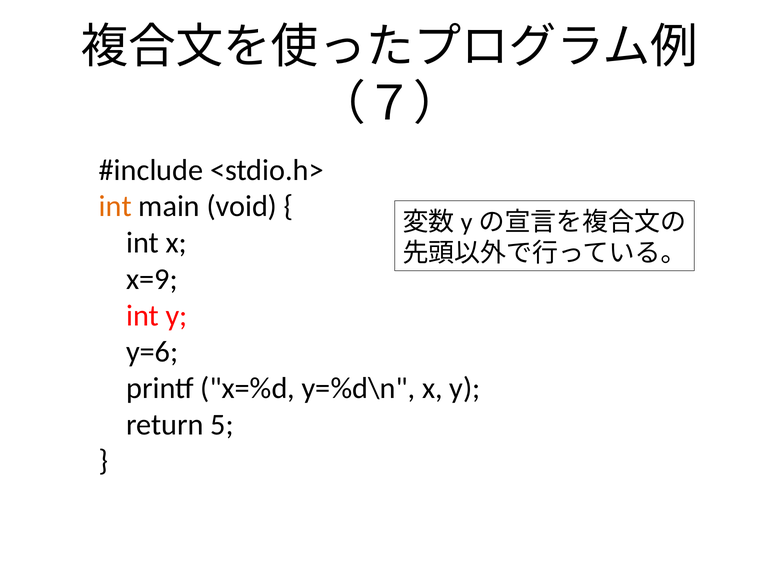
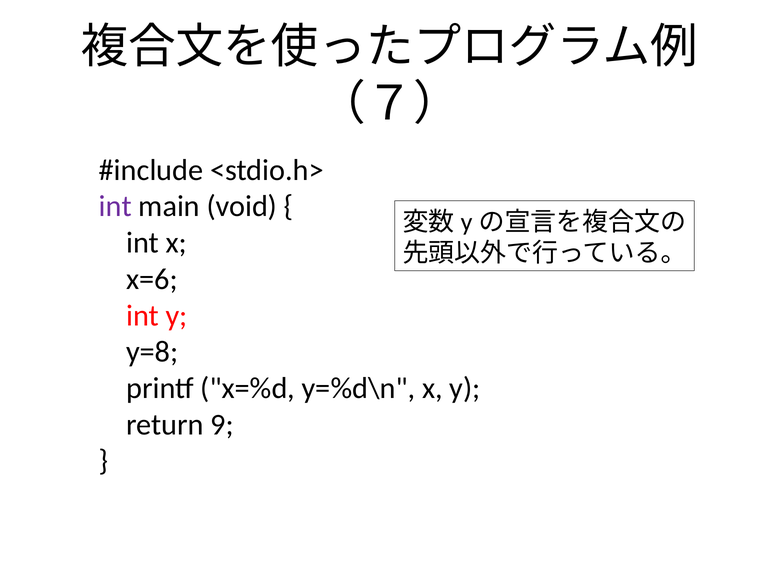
int colour: orange -> purple (115, 207)
x=9: x=9 -> x=6 (152, 279)
y=6: y=6 -> y=8 (152, 352)
5: 5 -> 9 (222, 425)
